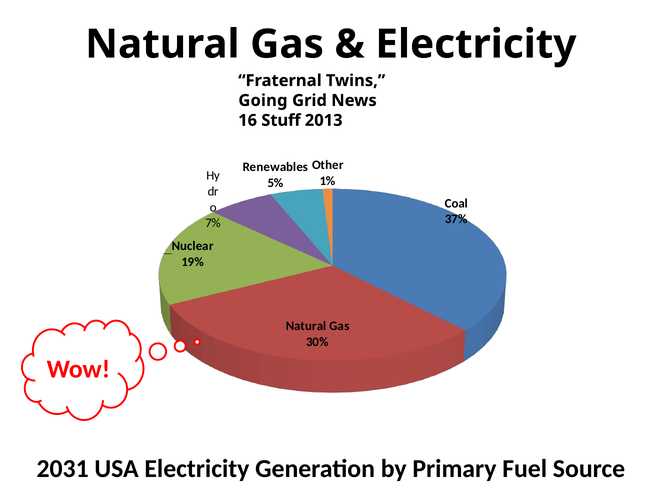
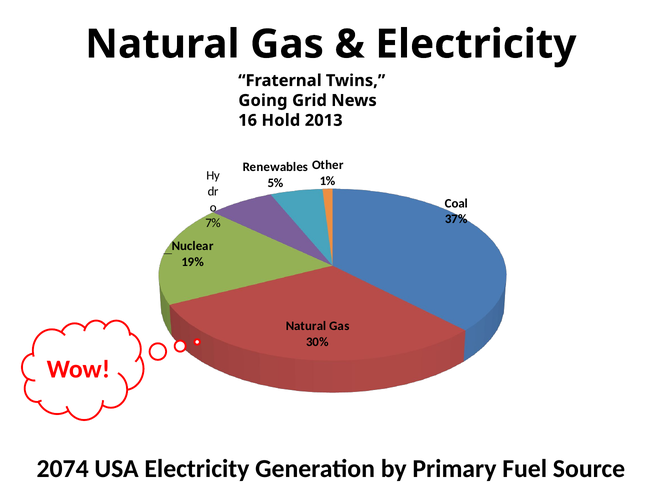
Stuff: Stuff -> Hold (281, 120)
2031: 2031 -> 2074 (63, 468)
